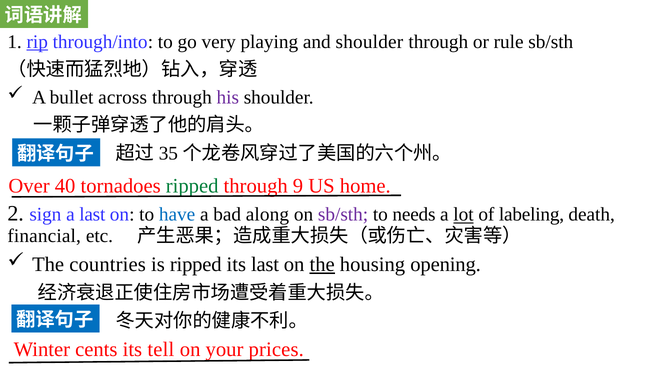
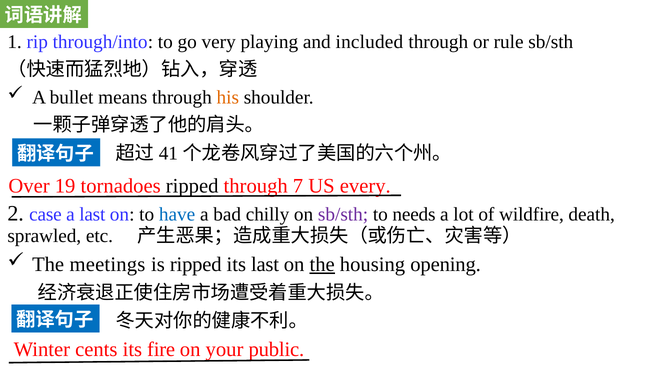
rip underline: present -> none (37, 42)
and shoulder: shoulder -> included (369, 42)
across: across -> means (123, 97)
his colour: purple -> orange (228, 97)
35: 35 -> 41 (168, 154)
40: 40 -> 19 (65, 186)
ripped colour: green -> black (192, 186)
9: 9 -> 7 (298, 186)
home: home -> every (365, 186)
sign: sign -> case (45, 215)
along: along -> chilly (268, 215)
lot underline: present -> none (463, 215)
labeling: labeling -> wildfire (532, 215)
financial: financial -> sprawled (44, 236)
countries: countries -> meetings (107, 265)
tell: tell -> fire (161, 350)
prices: prices -> public (276, 350)
